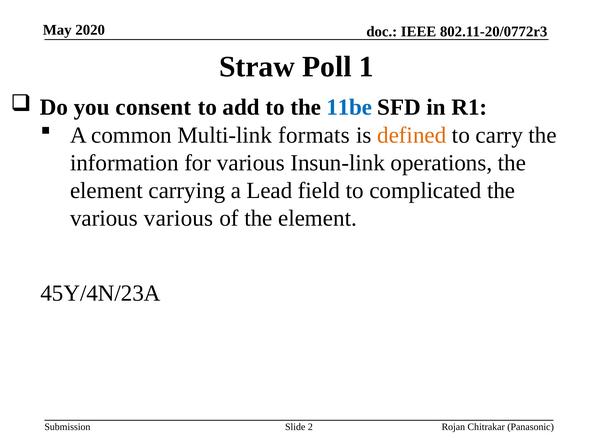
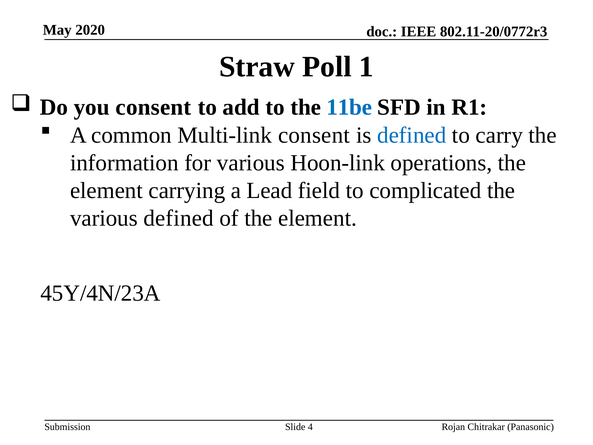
Multi-link formats: formats -> consent (314, 135)
defined colour: orange -> blue (412, 135)
Insun-link: Insun-link -> Hoon-link (338, 163)
various various: various -> defined (179, 218)
2: 2 -> 4 (310, 427)
